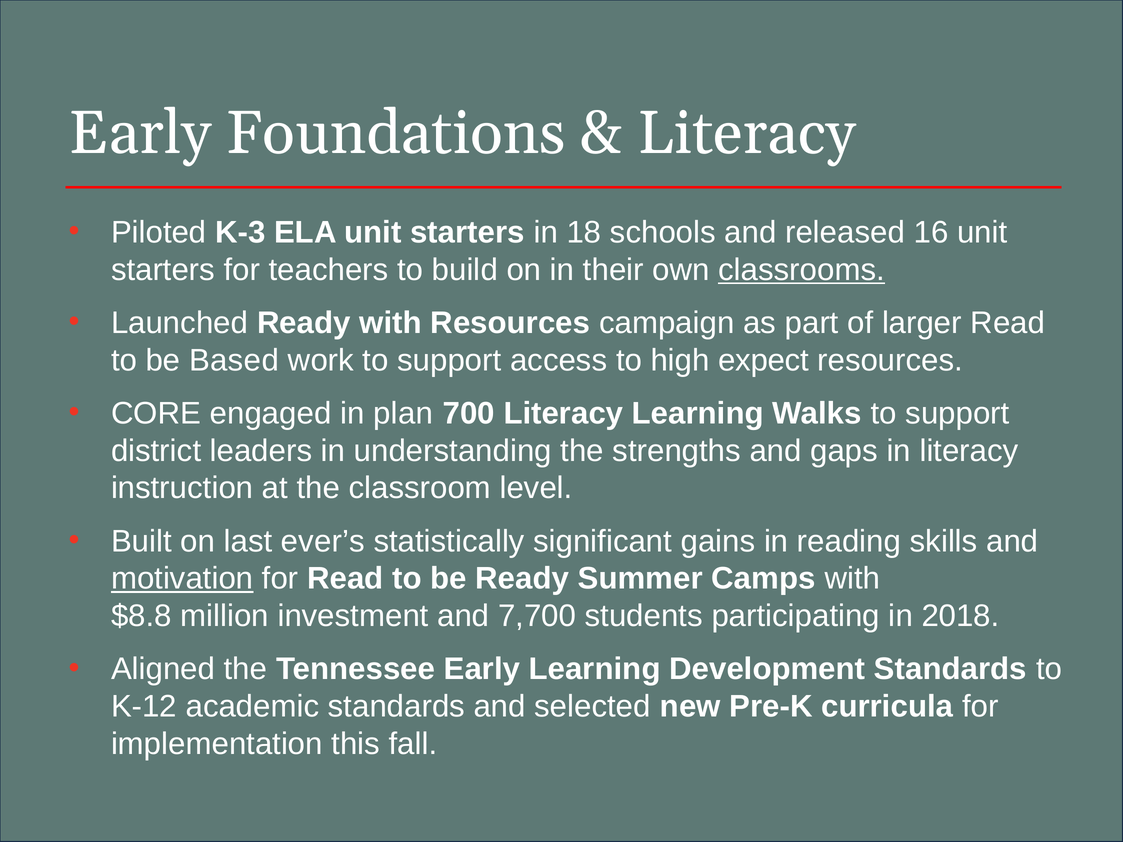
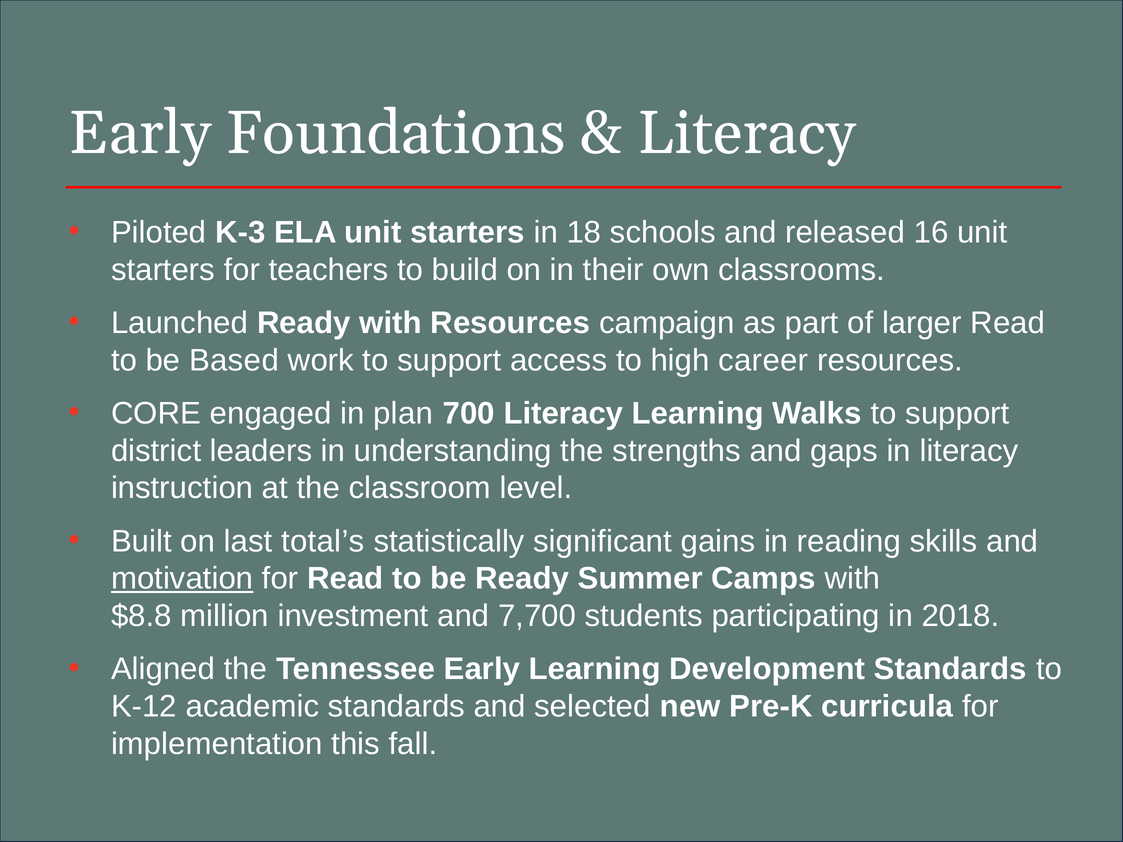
classrooms underline: present -> none (802, 270)
expect: expect -> career (763, 360)
ever’s: ever’s -> total’s (323, 541)
